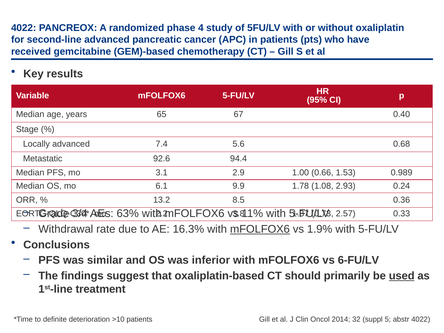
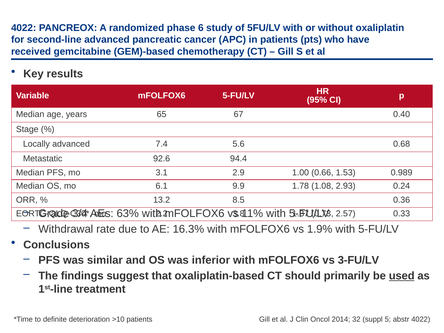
4: 4 -> 6 (201, 28)
mFOLFOX6 underline: present -> none (260, 229)
6-FU/LV: 6-FU/LV -> 3-FU/LV (358, 260)
